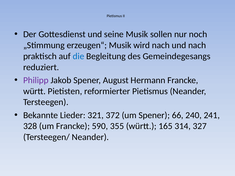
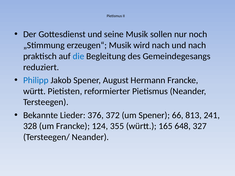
Philipp colour: purple -> blue (36, 80)
321: 321 -> 376 (96, 115)
240: 240 -> 813 (194, 115)
590: 590 -> 124 (100, 126)
314: 314 -> 648 (183, 126)
